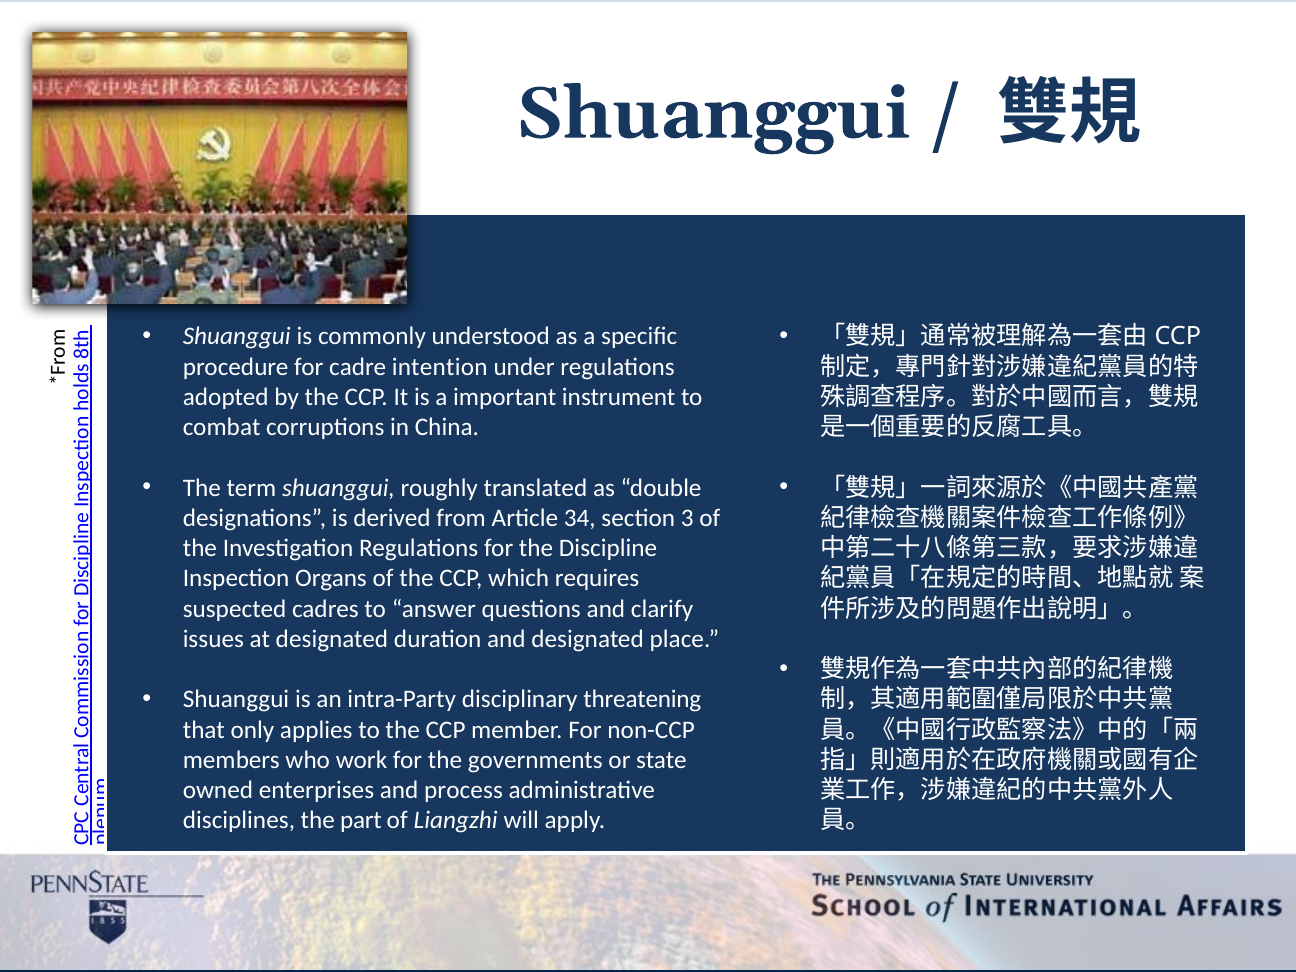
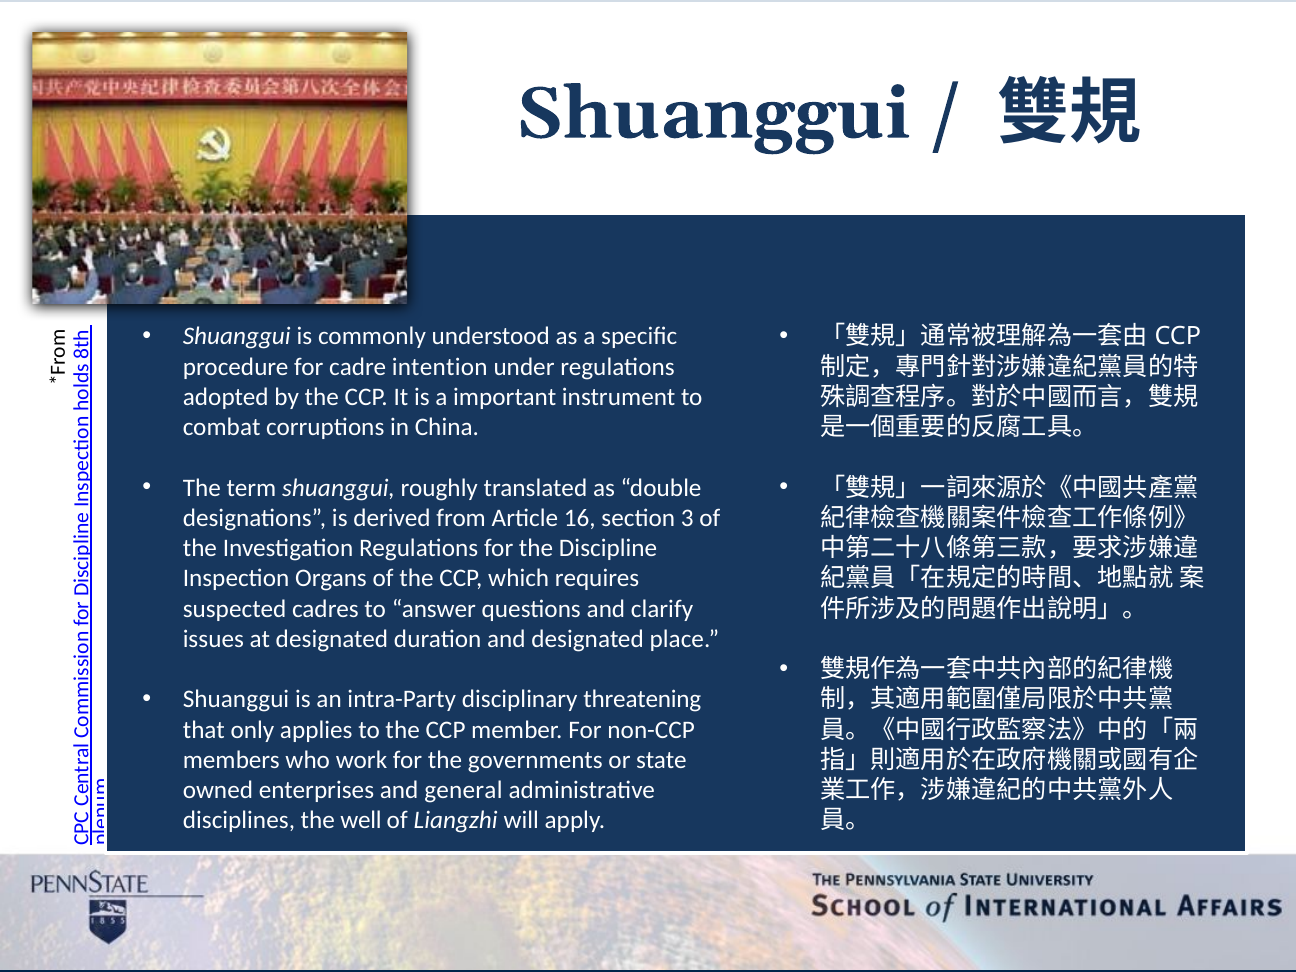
34: 34 -> 16 (580, 518)
process: process -> general (463, 790)
part: part -> well (361, 821)
